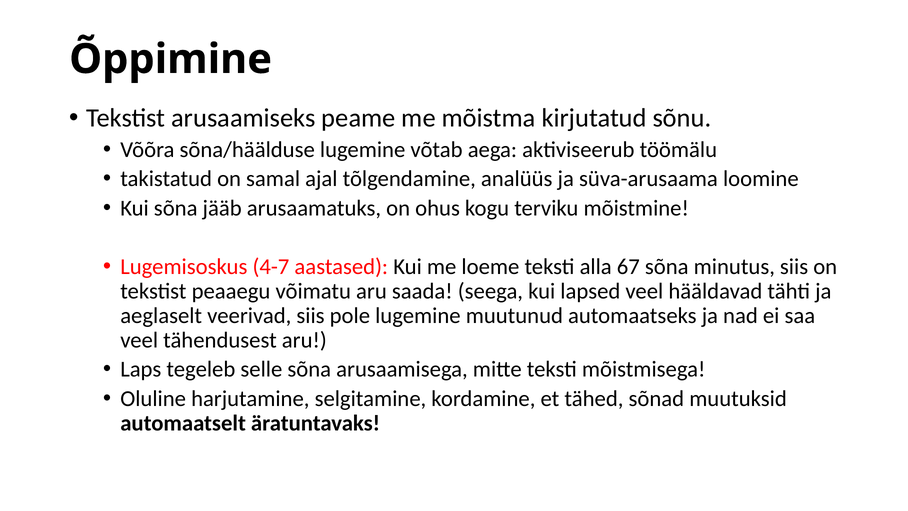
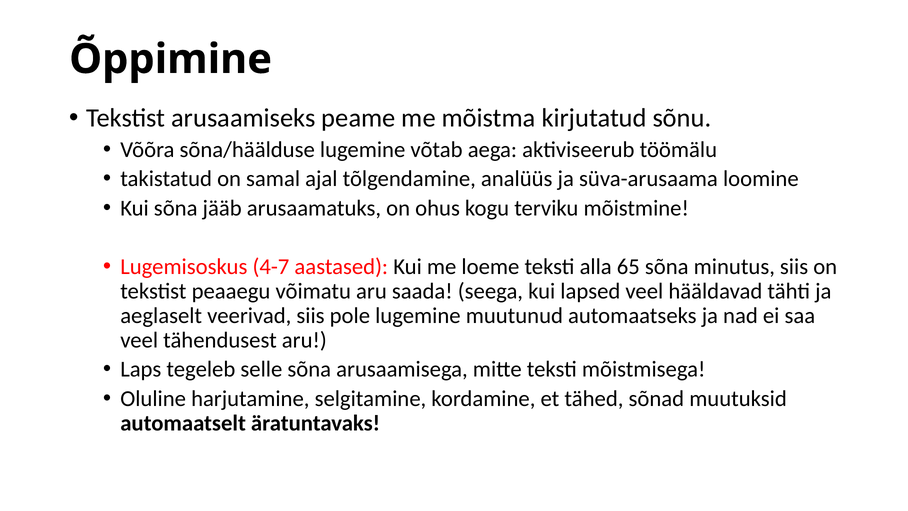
67: 67 -> 65 (628, 266)
